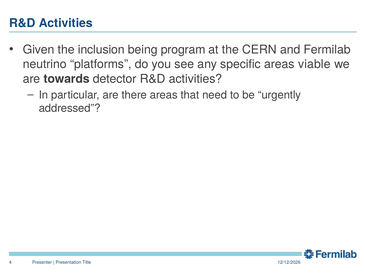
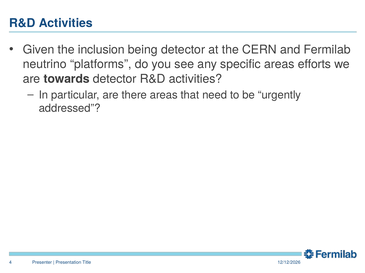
being program: program -> detector (183, 50)
viable: viable -> efforts (314, 64)
